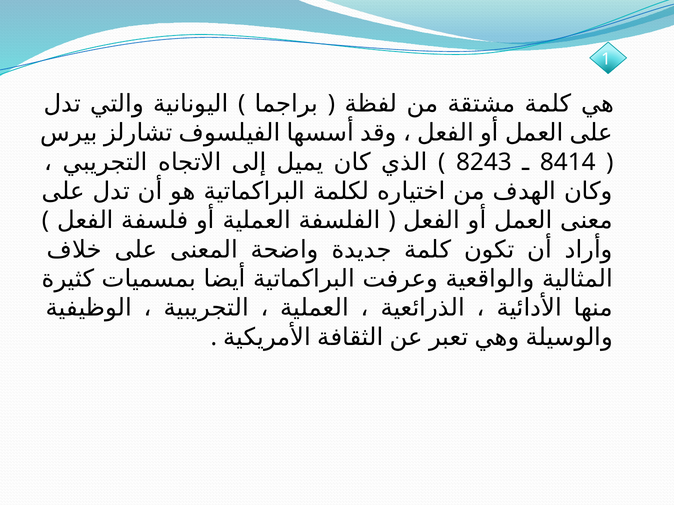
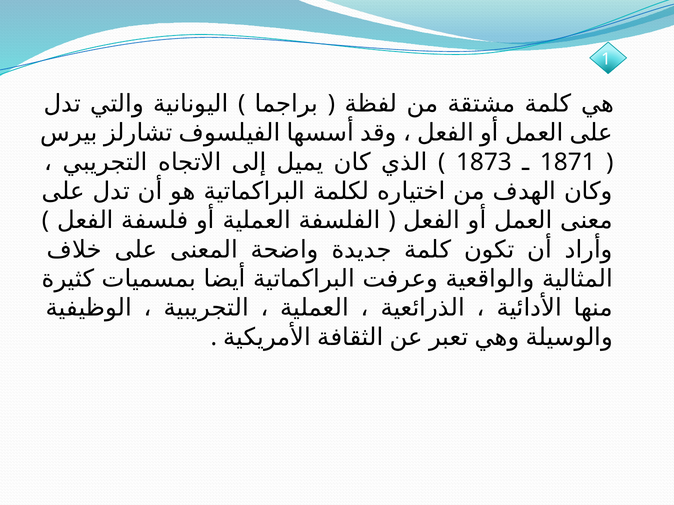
8243: 8243 -> 1873 (484, 162)
8414: 8414 -> 1871 (568, 162)
